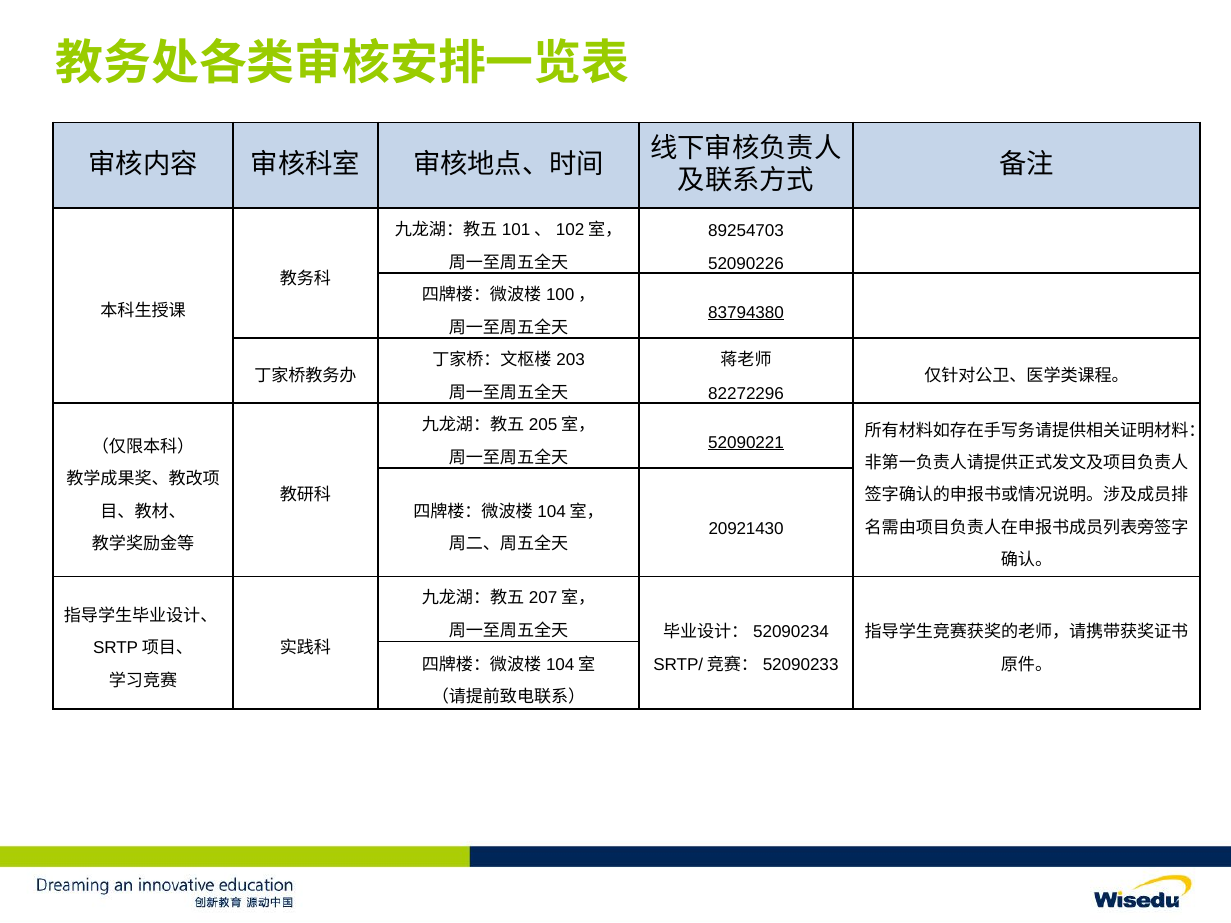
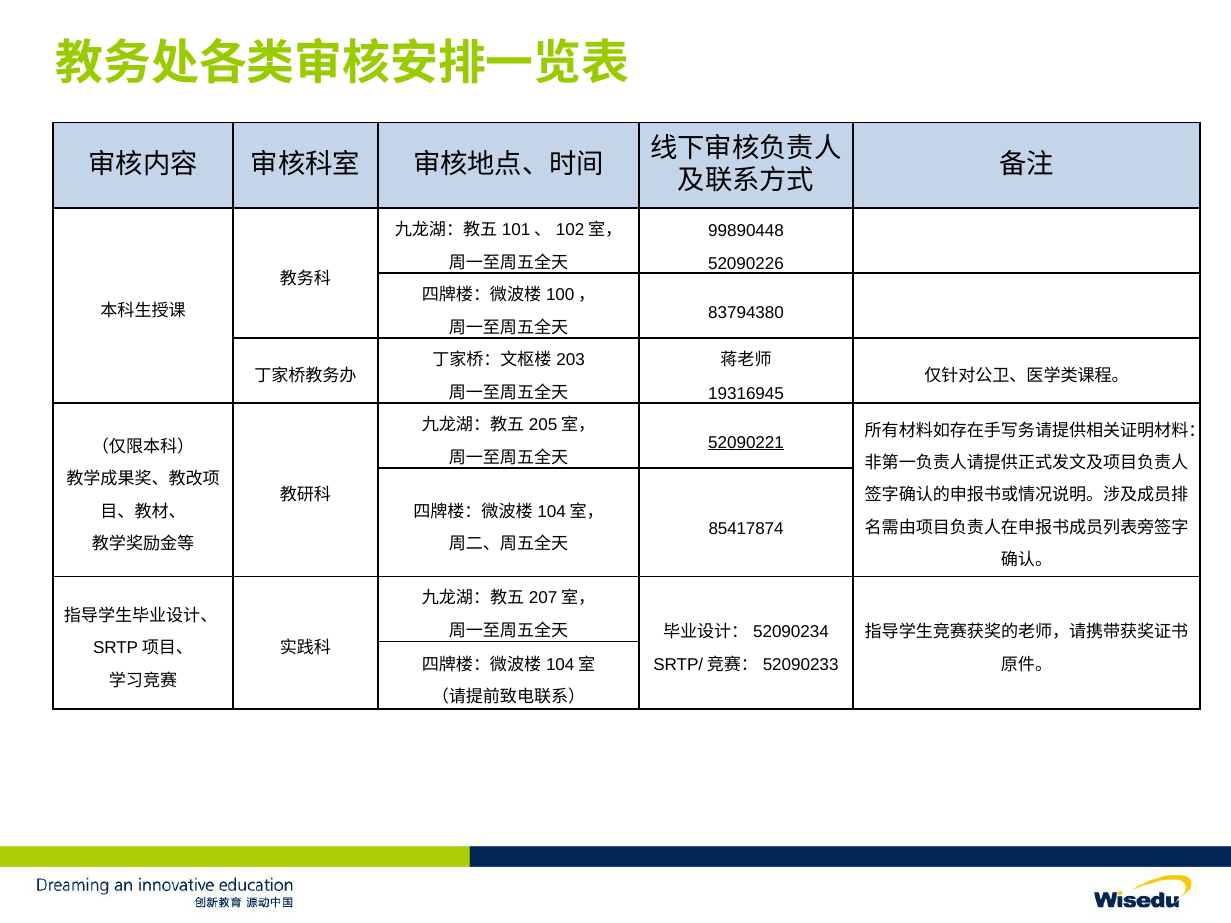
89254703: 89254703 -> 99890448 (746, 231)
83794380 underline: present -> none (746, 313)
82272296: 82272296 -> 19316945 (746, 394)
20921430: 20921430 -> 85417874 (746, 529)
